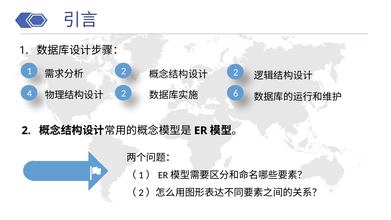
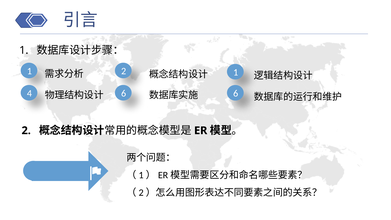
2: 2 -> 1 (236, 72)
4 2: 2 -> 6 (124, 93)
